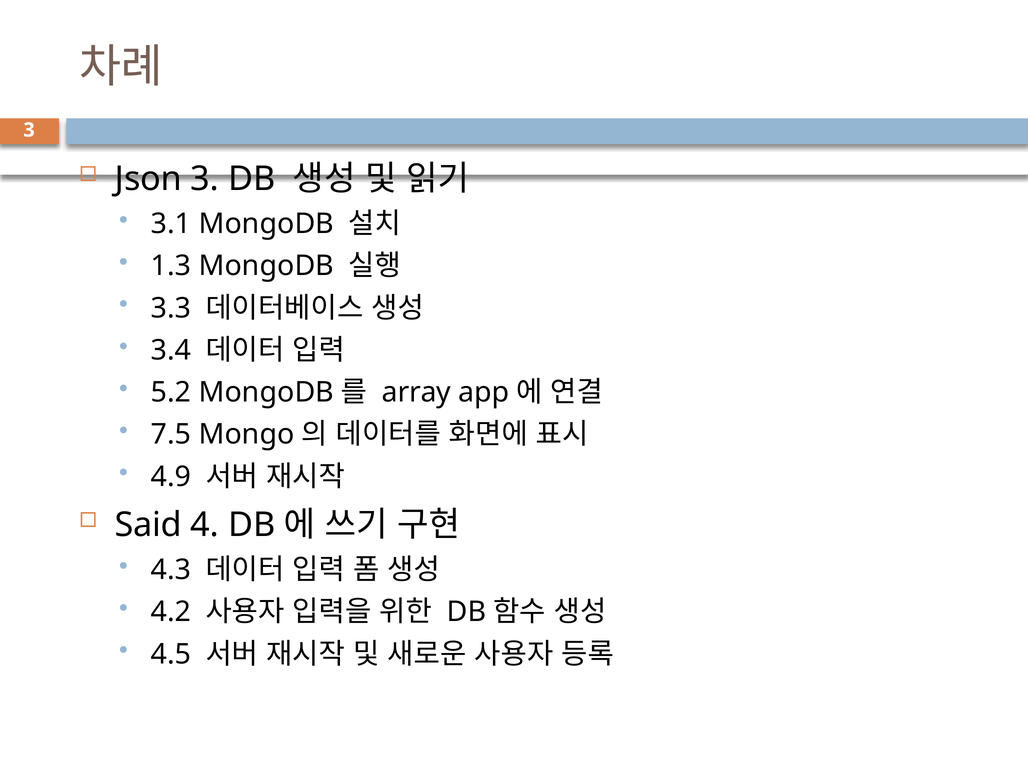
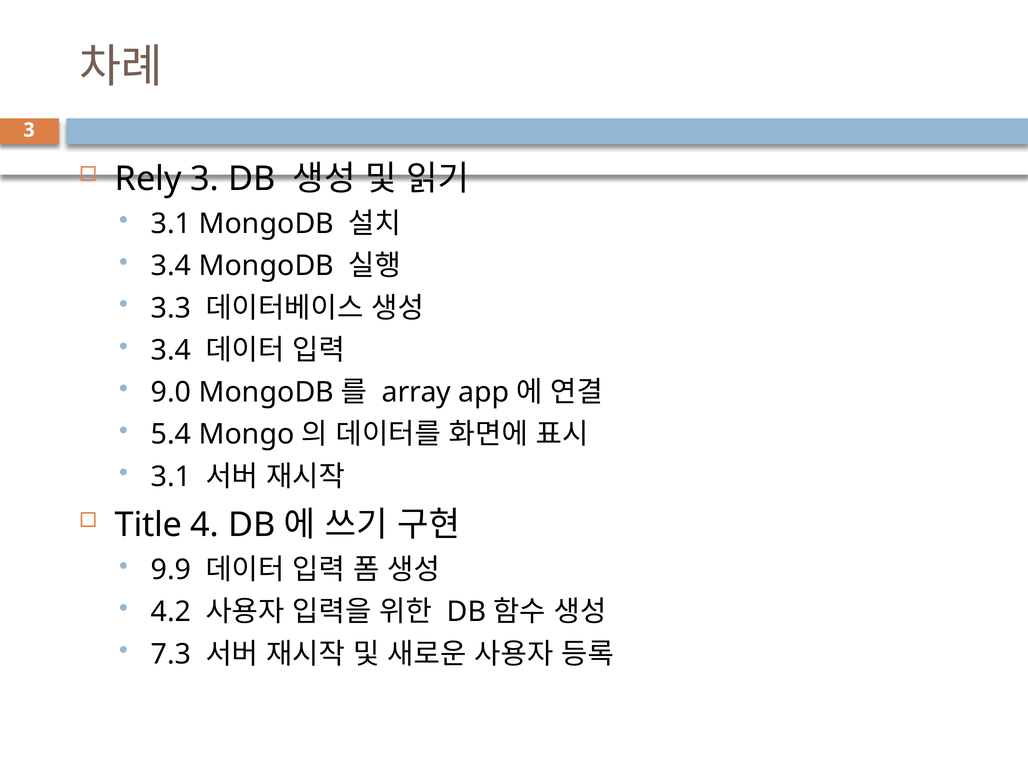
Json: Json -> Rely (148, 179)
1.3: 1.3 -> 3.4 (171, 266)
5.2: 5.2 -> 9.0 (171, 392)
7.5: 7.5 -> 5.4 (171, 435)
4.9: 4.9 -> 3.1 (171, 477)
Said: Said -> Title (148, 525)
4.3: 4.3 -> 9.9 (171, 570)
4.5: 4.5 -> 7.3 (171, 654)
